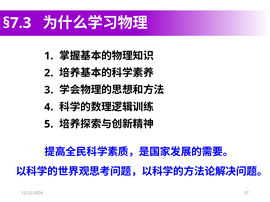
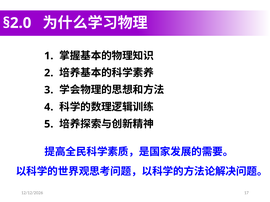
§7.3: §7.3 -> §2.0 (17, 23)
